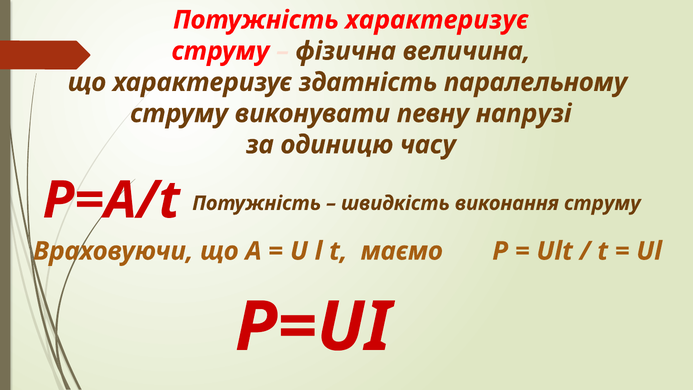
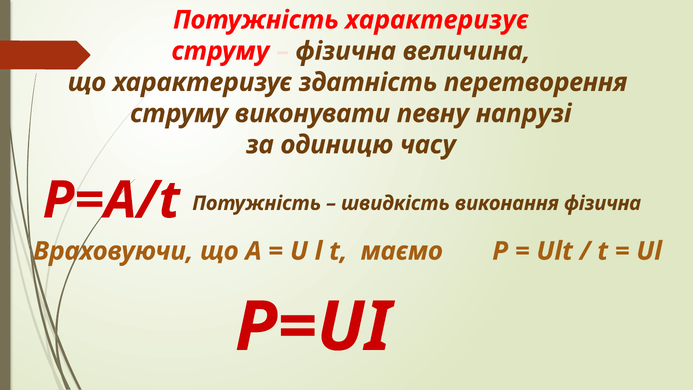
паралельному: паралельному -> перетворення (536, 82)
виконання струму: струму -> фізична (603, 203)
